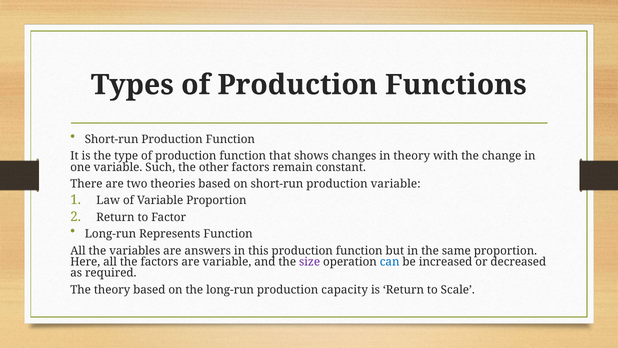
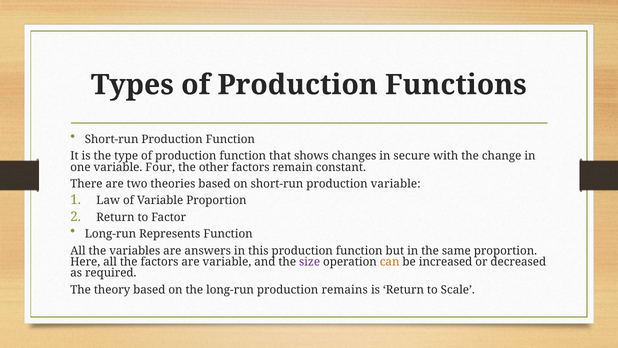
in theory: theory -> secure (412, 156)
Such: Such -> Four (160, 167)
can colour: blue -> orange (390, 262)
capacity: capacity -> remains (345, 289)
